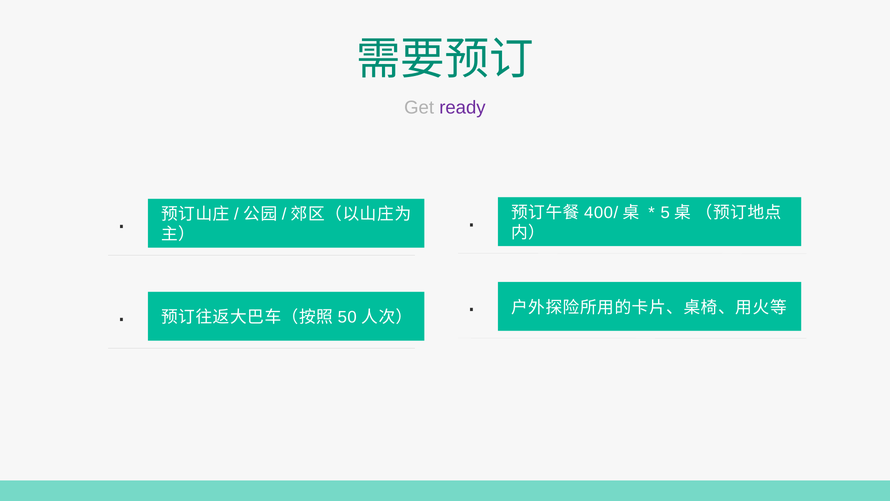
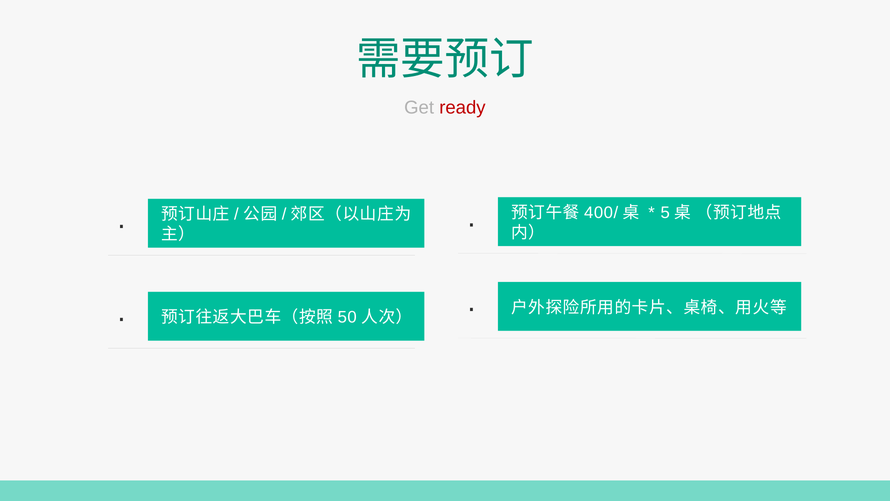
ready colour: purple -> red (462, 107)
